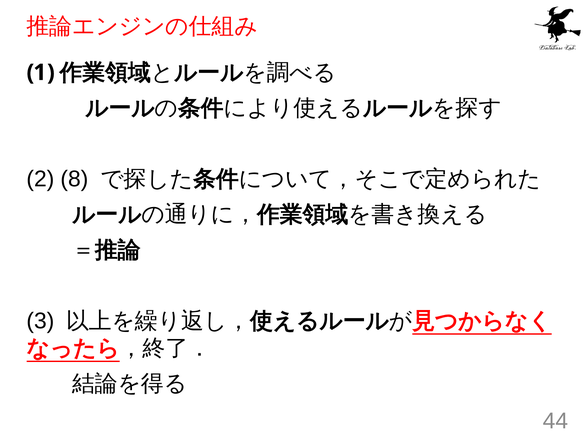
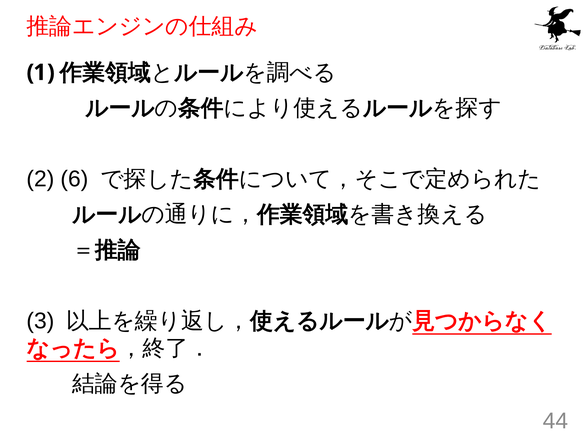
8: 8 -> 6 (75, 179)
